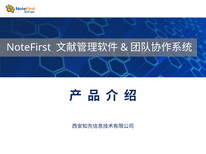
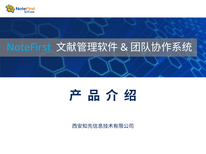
NoteFirst colour: white -> light blue (29, 48)
